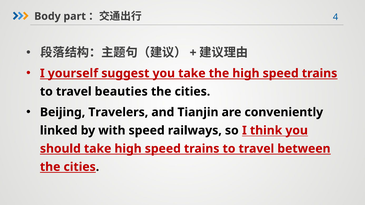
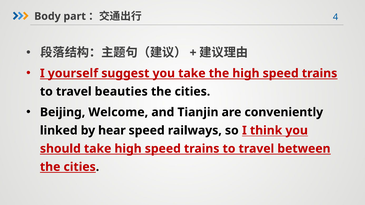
Travelers: Travelers -> Welcome (118, 112)
with: with -> hear (112, 131)
